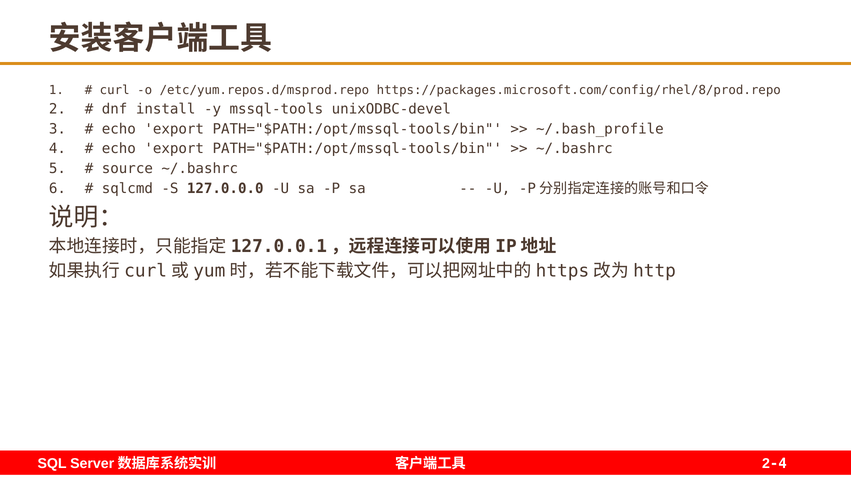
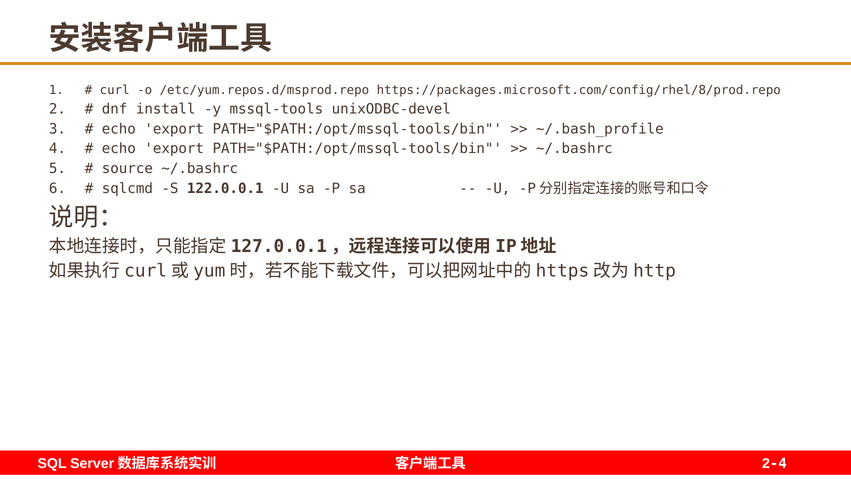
127.0.0.0: 127.0.0.0 -> 122.0.0.1 (225, 188)
